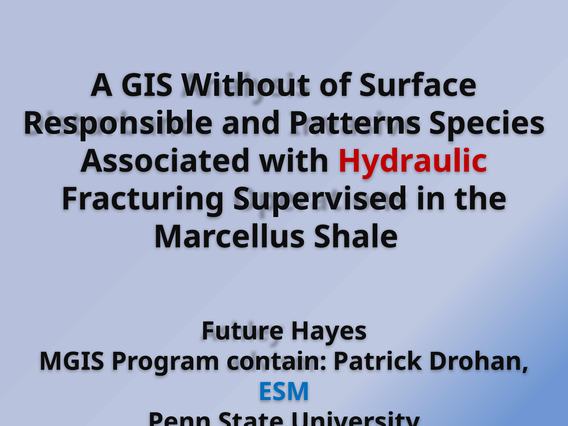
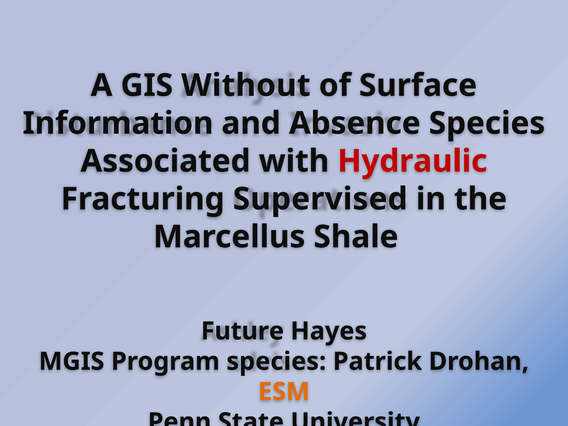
Responsible: Responsible -> Information (118, 123)
Patterns: Patterns -> Absence (355, 123)
Program contain: contain -> species (276, 361)
ESM colour: blue -> orange (284, 392)
